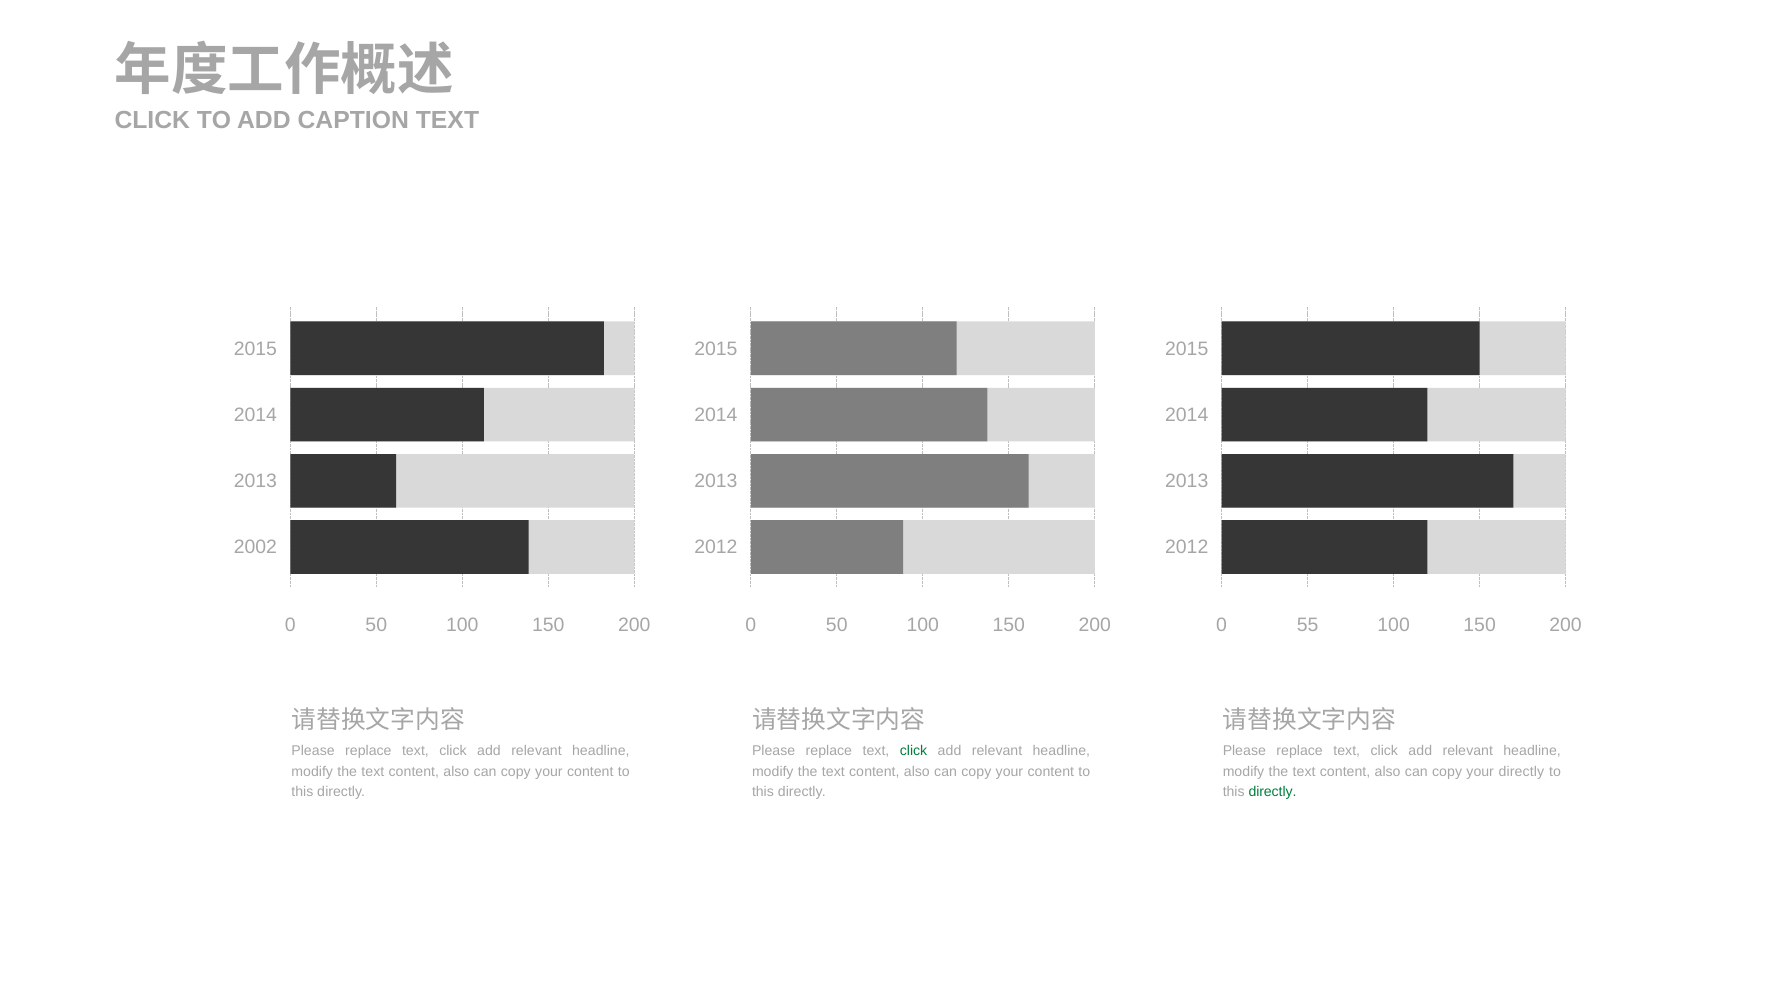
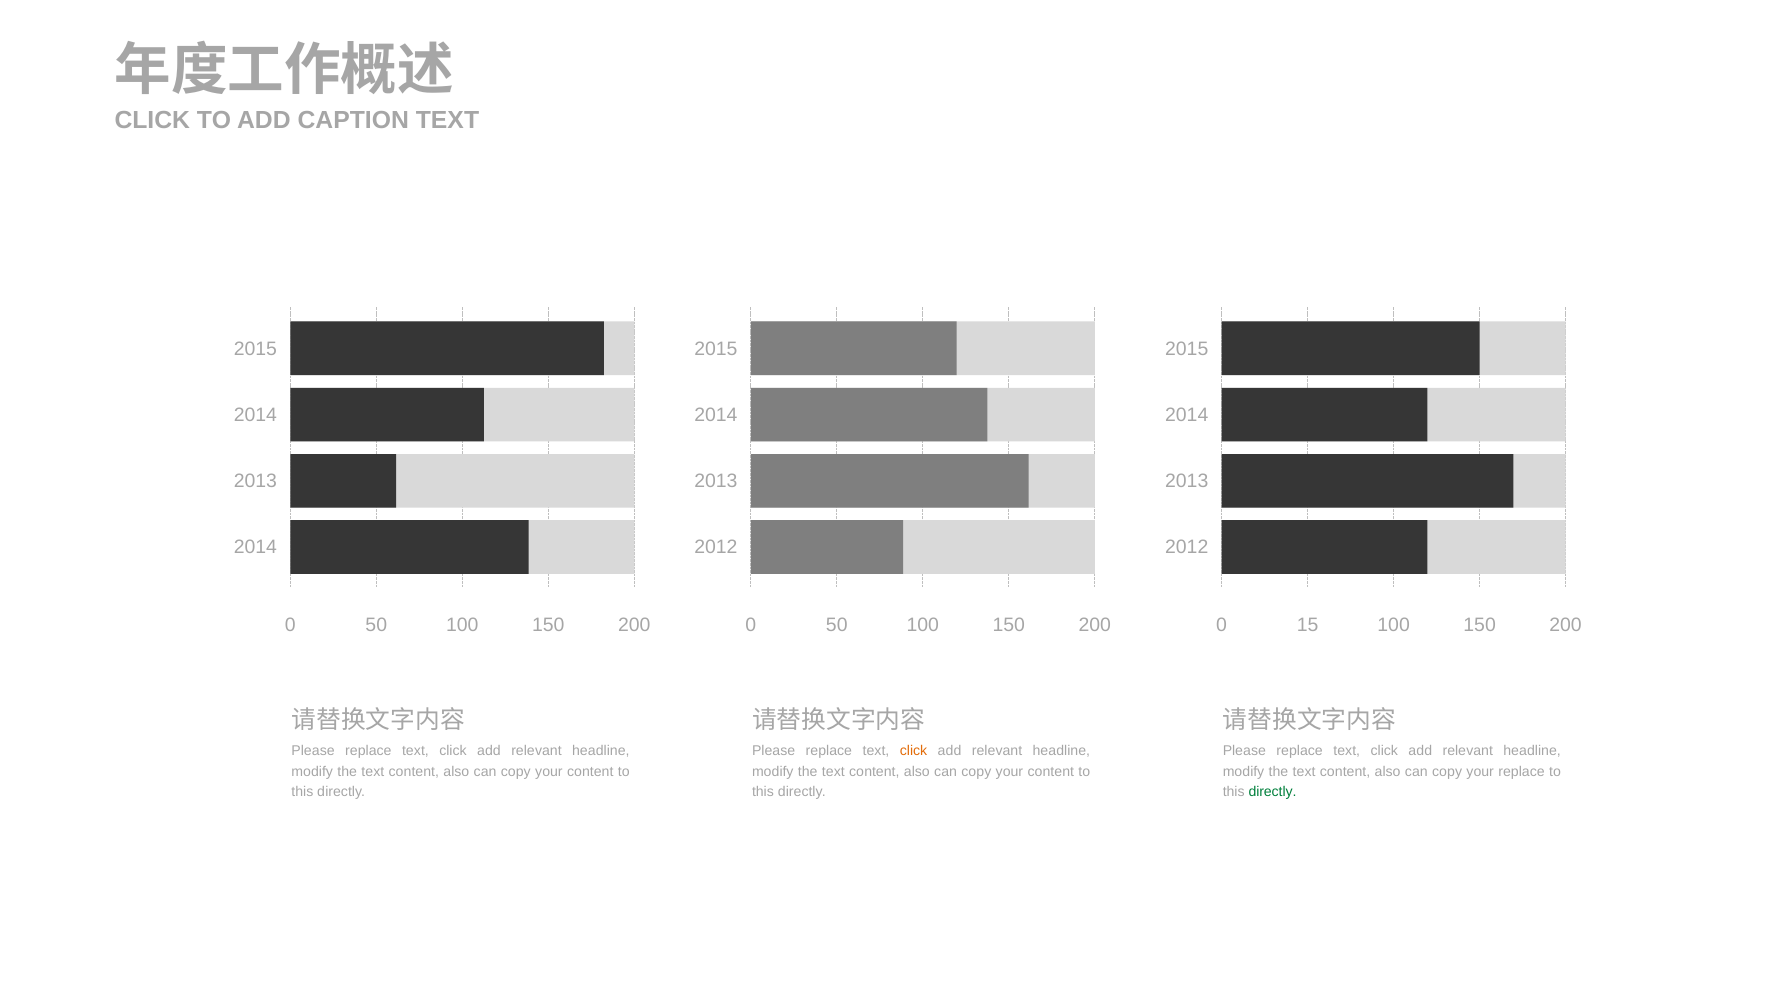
2002: 2002 -> 2014 (255, 548)
55: 55 -> 15 (1308, 625)
click colour: green -> orange (914, 752)
your directly: directly -> replace (1522, 772)
